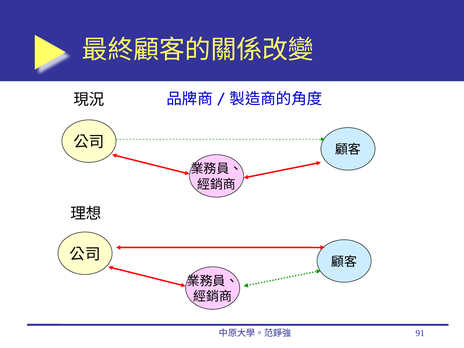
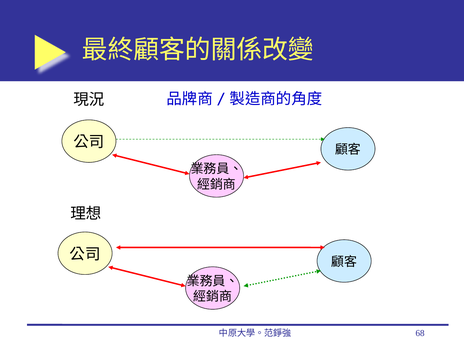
91: 91 -> 68 (420, 333)
